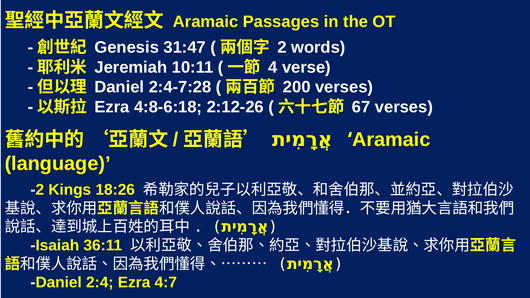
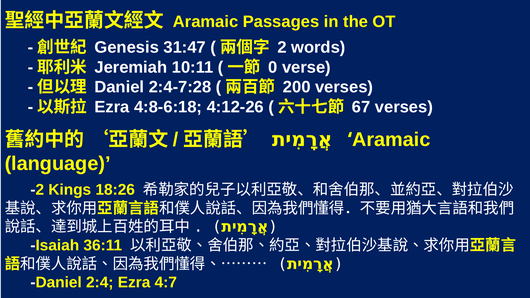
4: 4 -> 0 (273, 67)
2:12-26: 2:12-26 -> 4:12-26 (235, 107)
